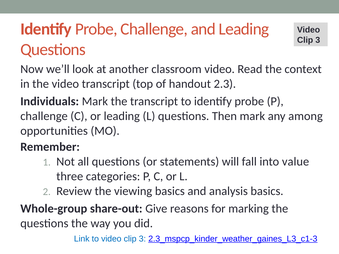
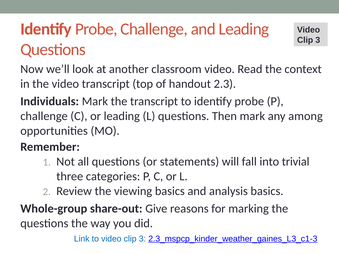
value: value -> trivial (296, 162)
